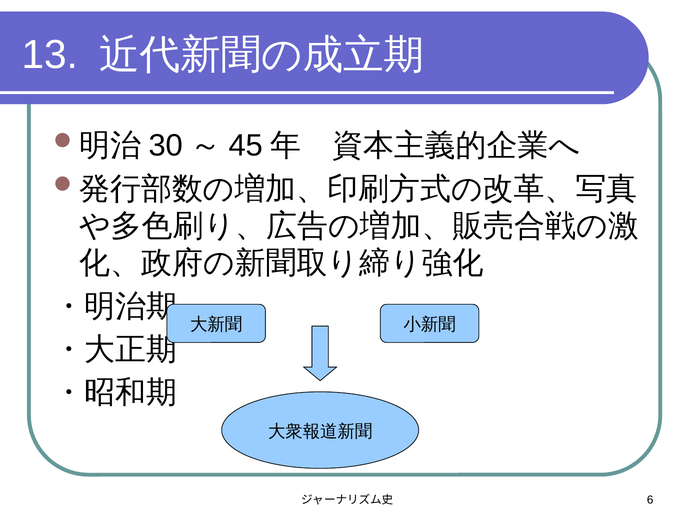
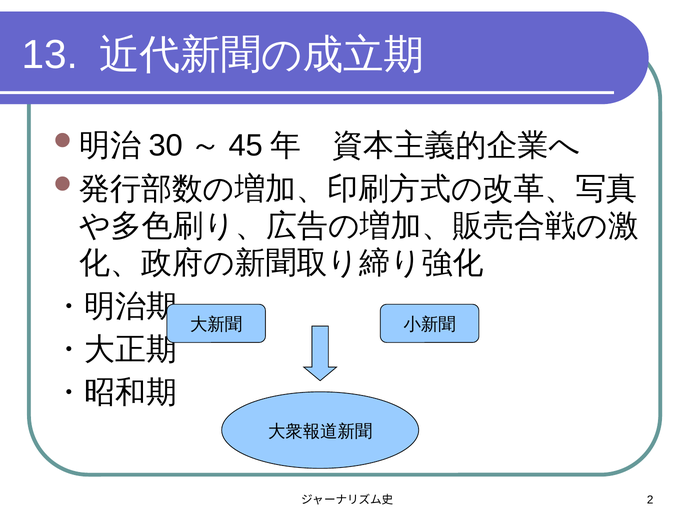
6: 6 -> 2 (650, 500)
